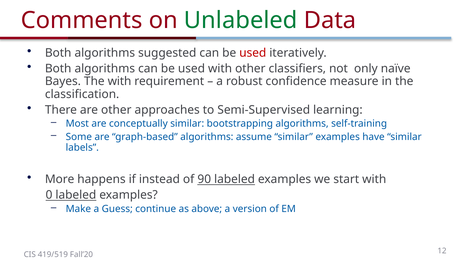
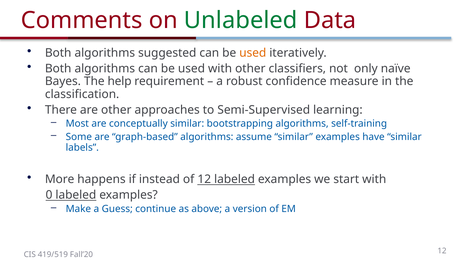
used colour: red -> orange (253, 53)
The with: with -> help (120, 81)
of 90: 90 -> 12 (204, 180)
